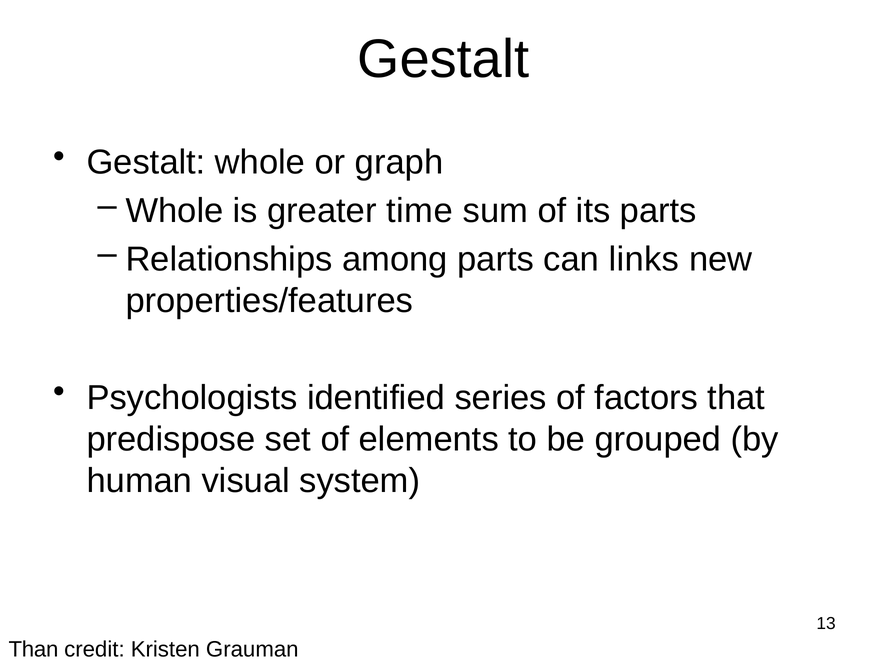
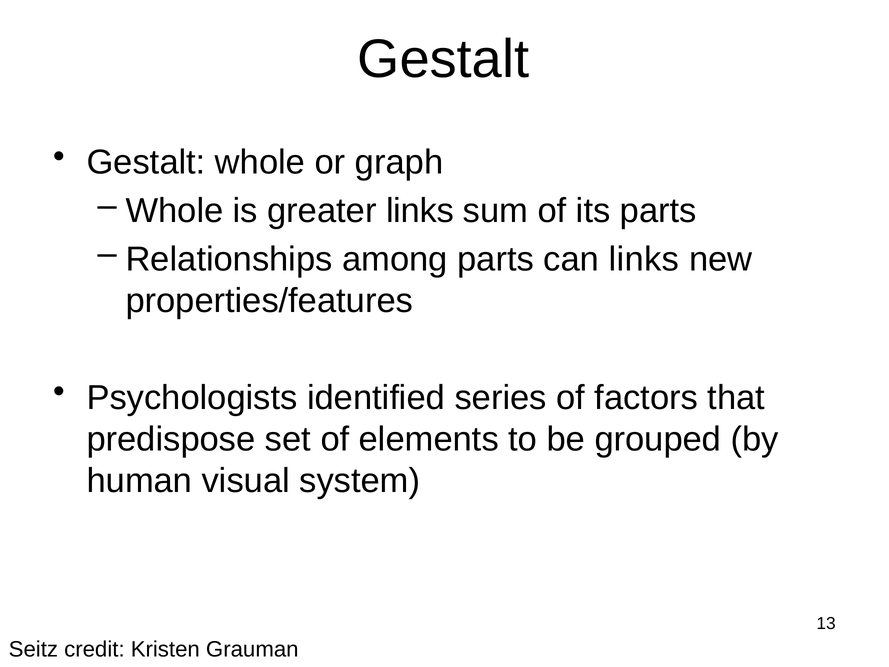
greater time: time -> links (420, 211)
Than: Than -> Seitz (33, 649)
